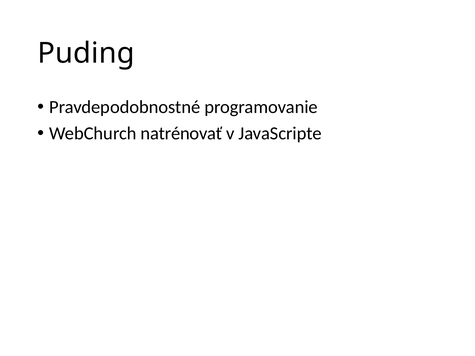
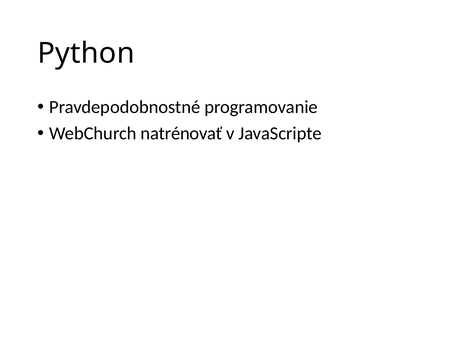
Puding: Puding -> Python (86, 53)
